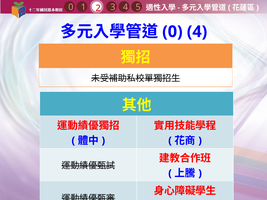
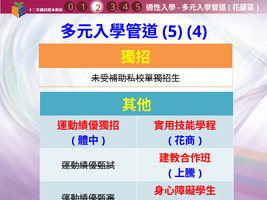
0: 0 -> 5 (172, 32)
